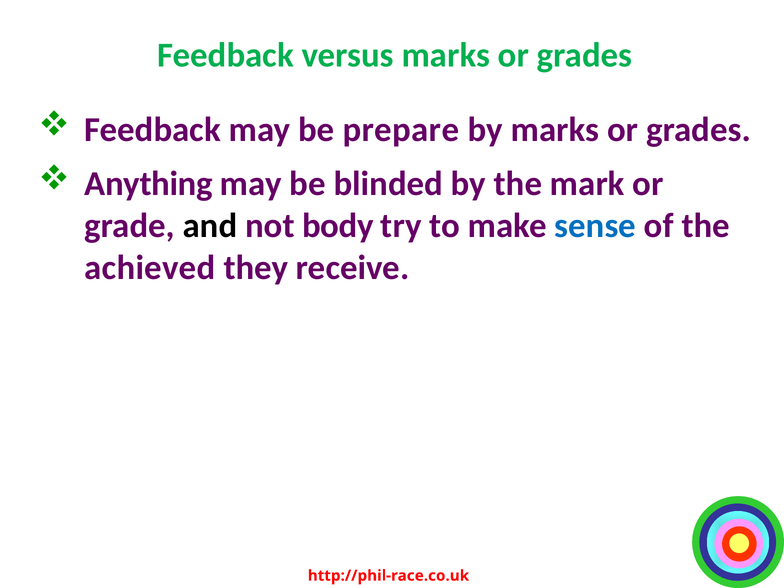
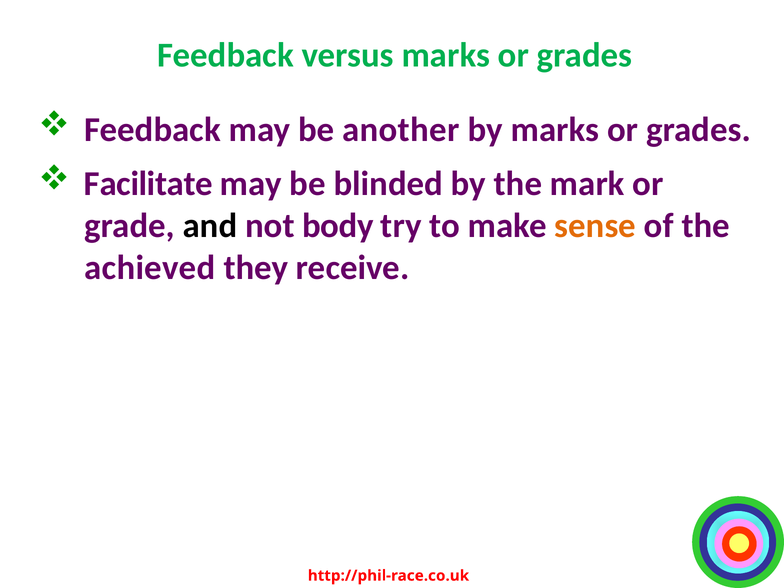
prepare: prepare -> another (401, 130)
Anything: Anything -> Facilitate (148, 184)
sense colour: blue -> orange (595, 226)
